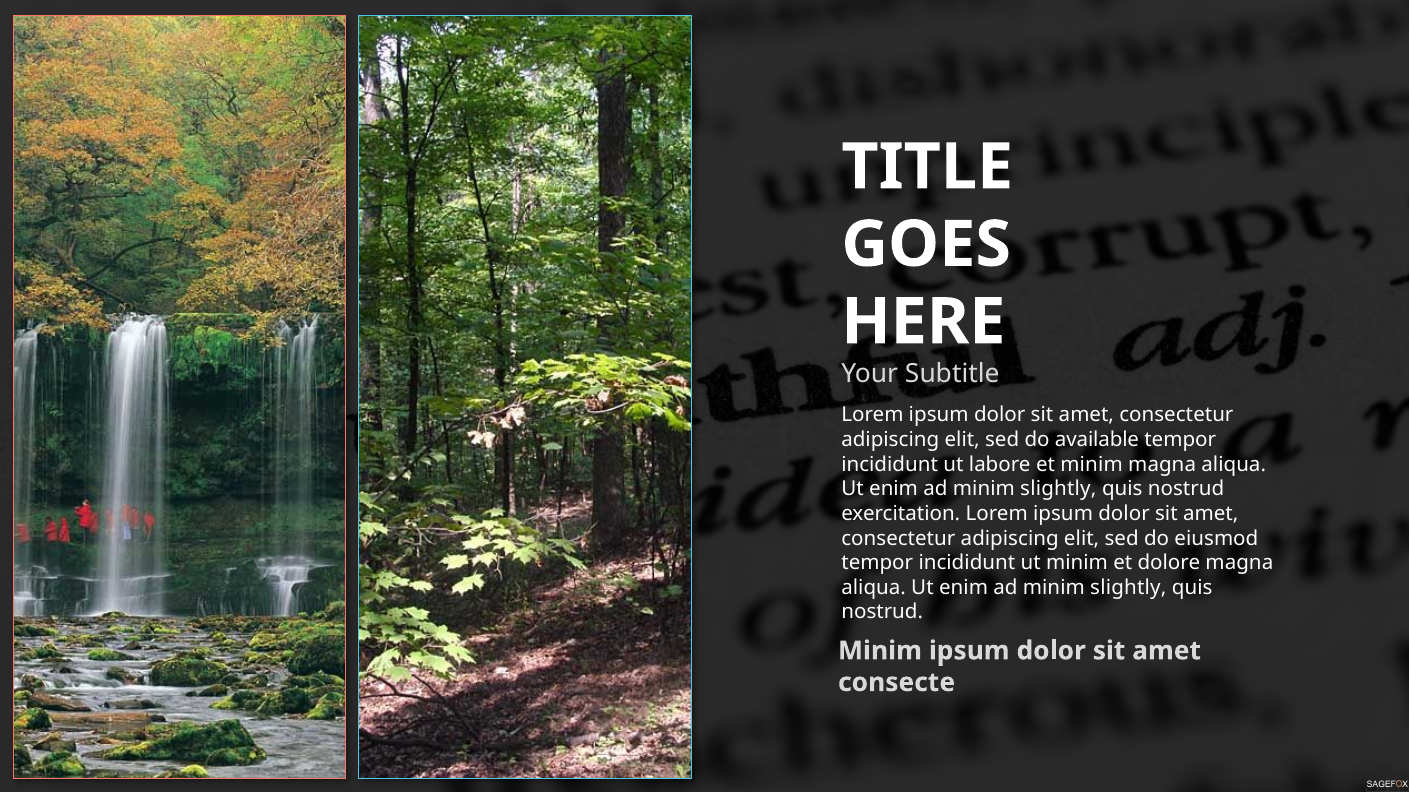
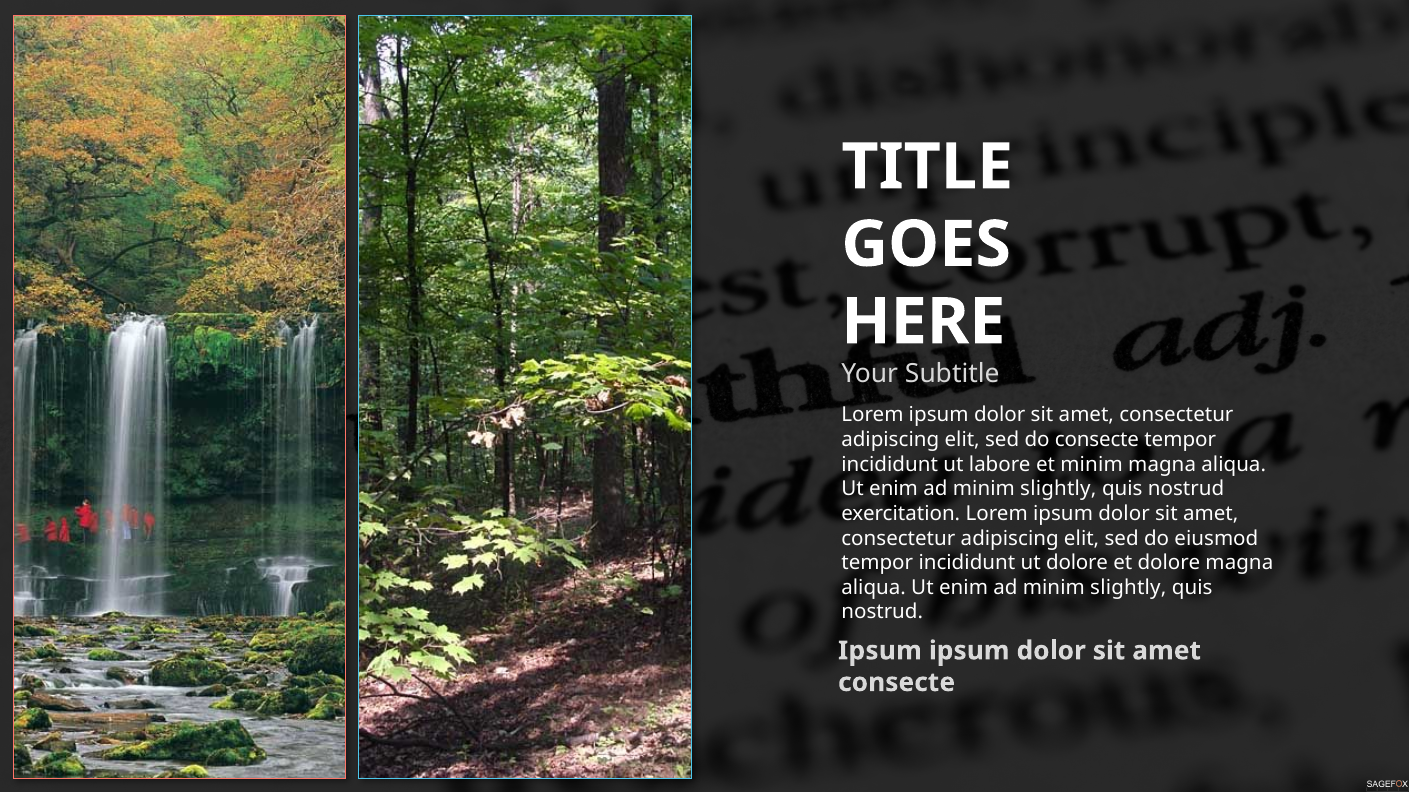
do available: available -> consecte (1097, 440)
ut minim: minim -> dolore (1077, 563)
Minim: Minim -> Ipsum (880, 651)
